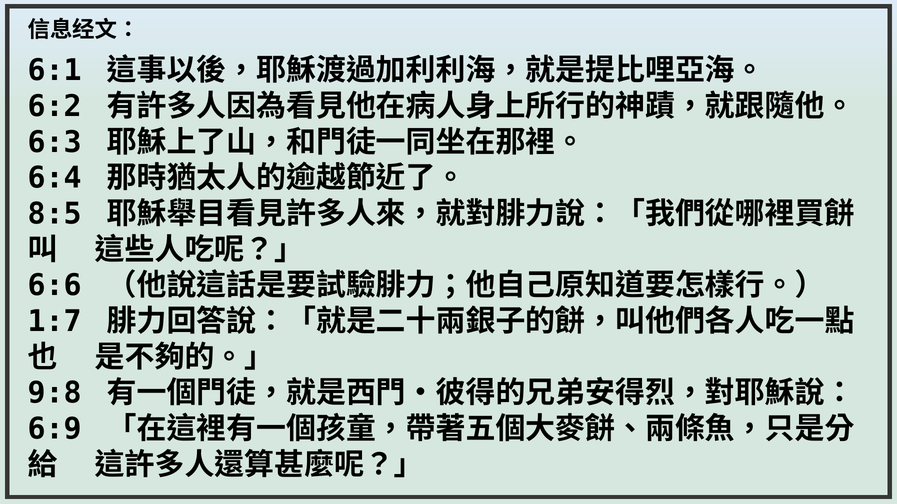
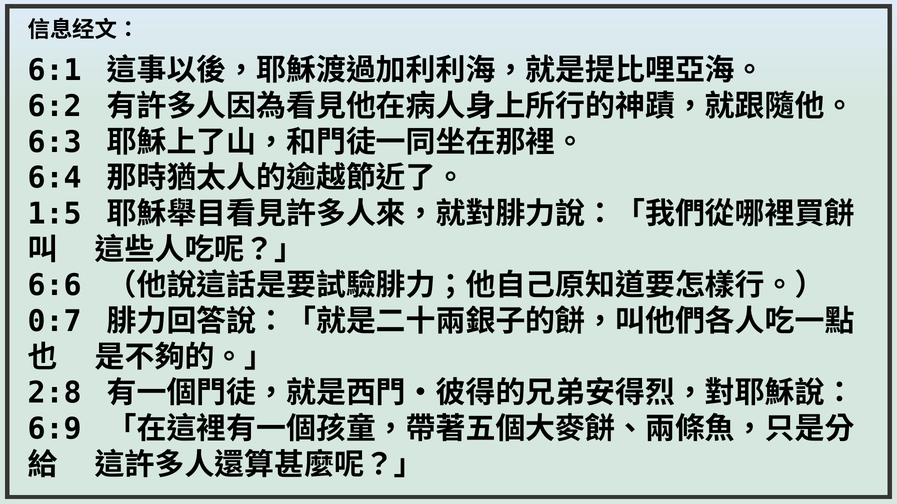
8:5: 8:5 -> 1:5 (55, 214)
1:7: 1:7 -> 0:7 (55, 322)
9:8: 9:8 -> 2:8 (55, 394)
